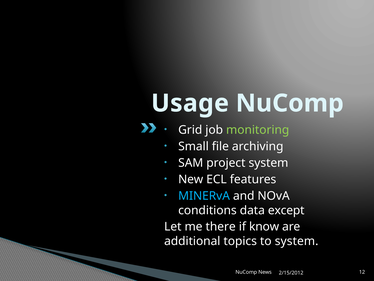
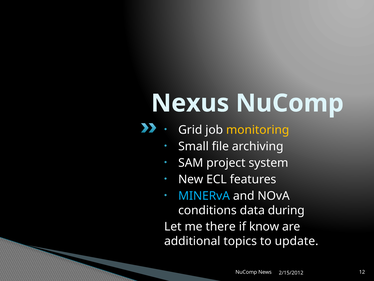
Usage: Usage -> Nexus (190, 103)
monitoring colour: light green -> yellow (258, 130)
except: except -> during (286, 210)
to system: system -> update (297, 241)
